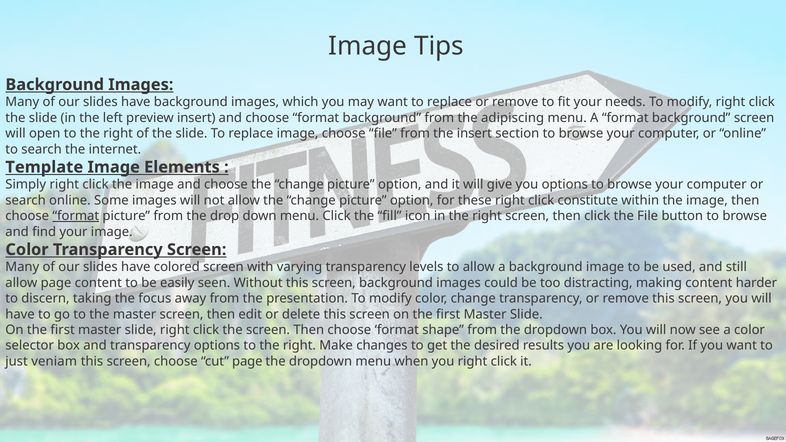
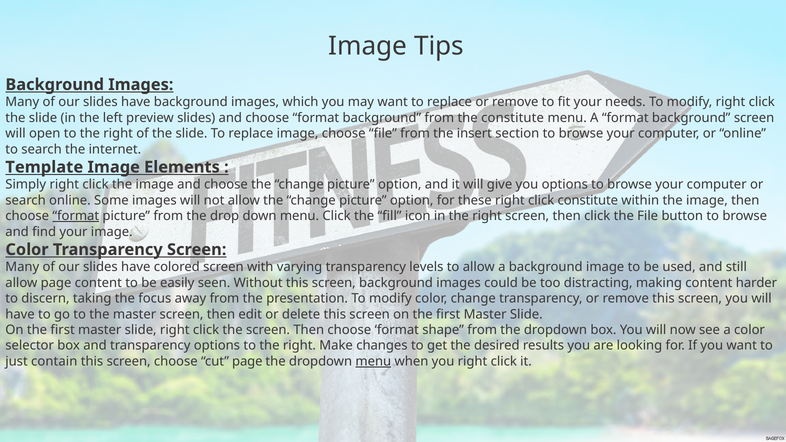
preview insert: insert -> slides (196, 118)
the adipiscing: adipiscing -> constitute (513, 118)
veniam: veniam -> contain (54, 361)
menu underline: none -> present (373, 361)
